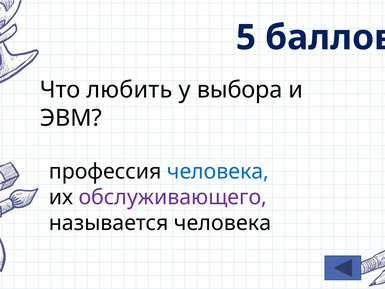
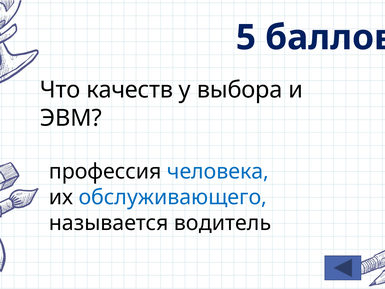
любить: любить -> качеств (130, 90)
обслуживающего colour: purple -> blue (173, 197)
называется человека: человека -> водитель (223, 223)
